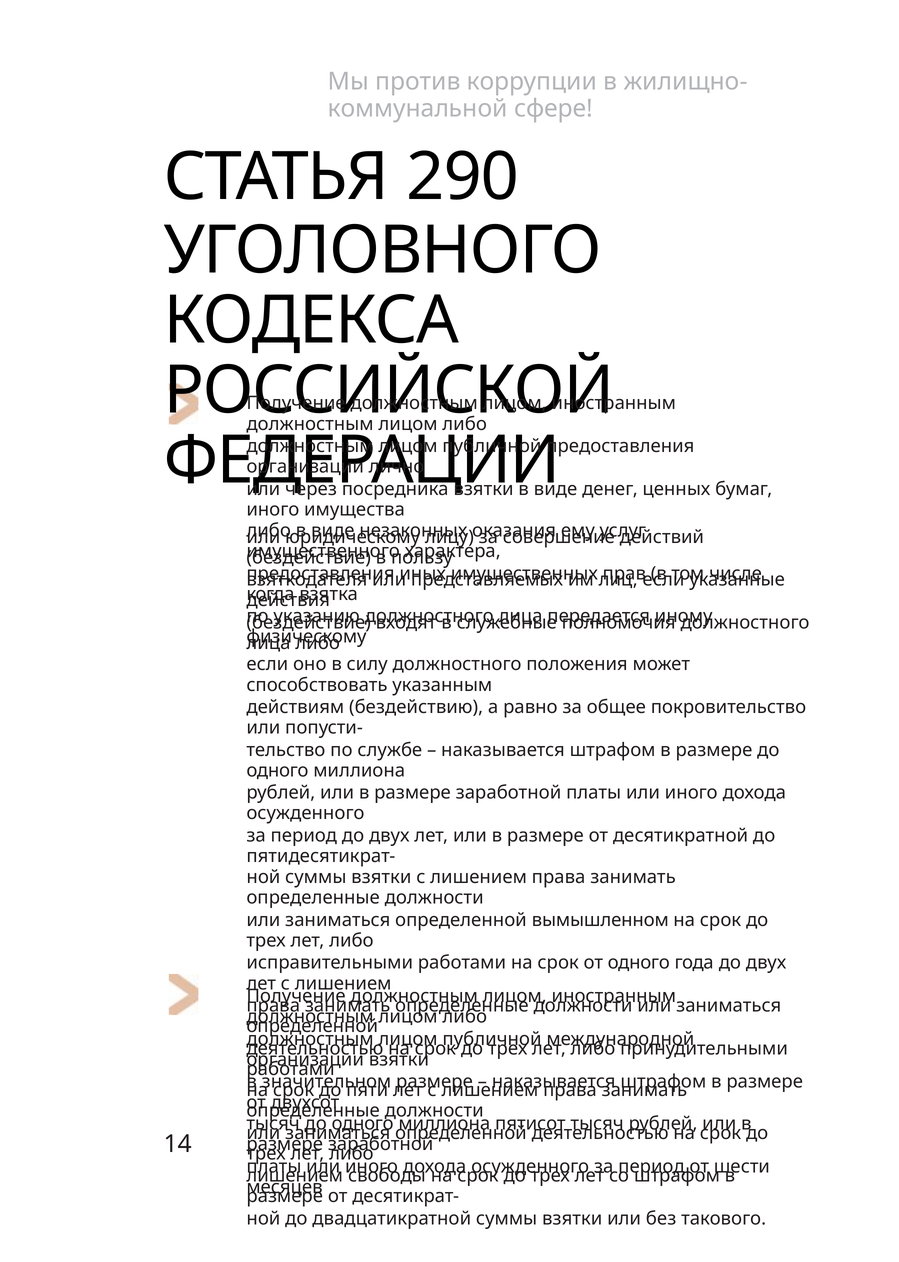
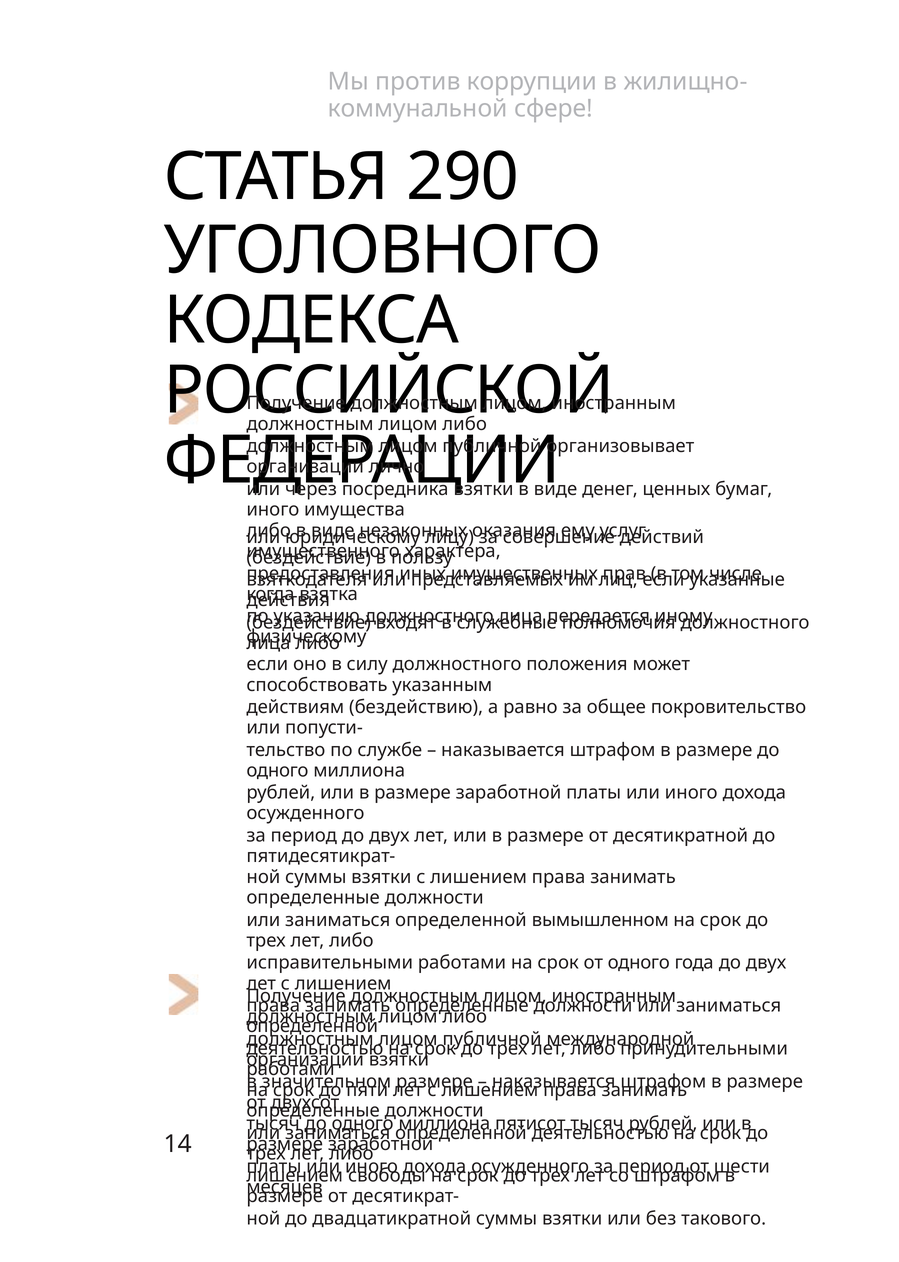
предоставления: предоставления -> организовывает (620, 446)
